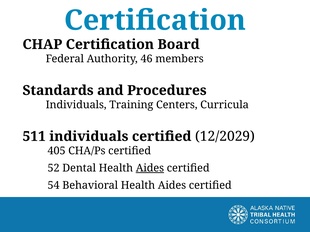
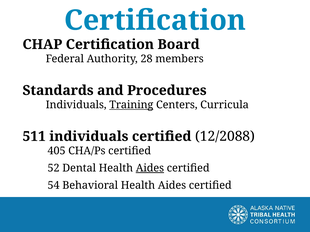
46: 46 -> 28 (147, 59)
Training underline: none -> present (131, 105)
12/2029: 12/2029 -> 12/2088 (225, 137)
